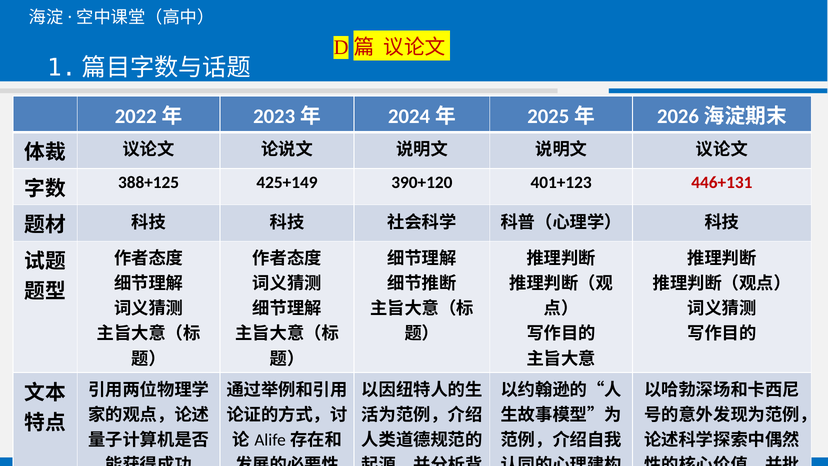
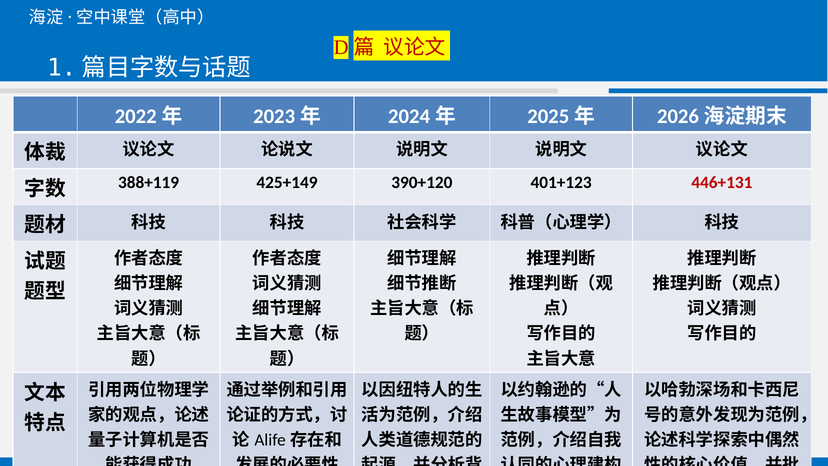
388+125: 388+125 -> 388+119 (149, 182)
